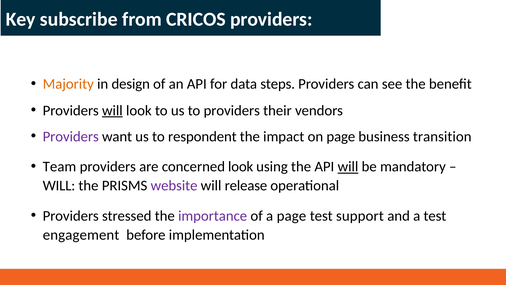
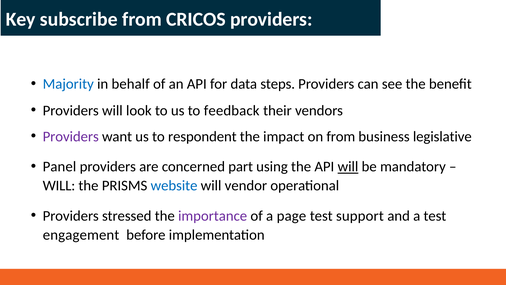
Majority colour: orange -> blue (68, 84)
design: design -> behalf (131, 84)
will underline: present -> none (112, 111)
to providers: providers -> feedback (232, 111)
on page: page -> from (341, 136)
transition: transition -> legislative (442, 136)
Team: Team -> Panel (59, 167)
concerned look: look -> part (241, 167)
website colour: purple -> blue (174, 186)
release: release -> vendor (246, 186)
